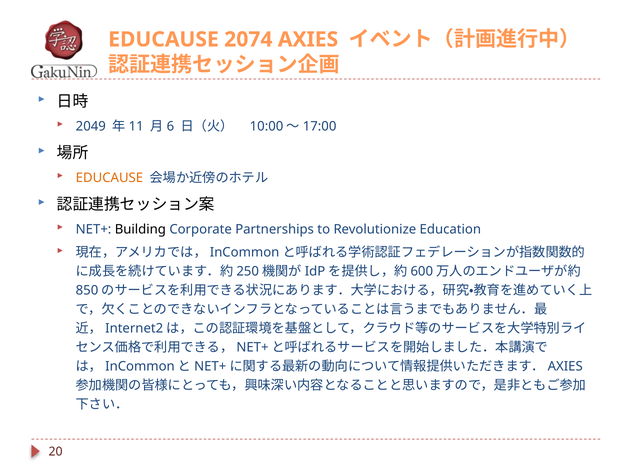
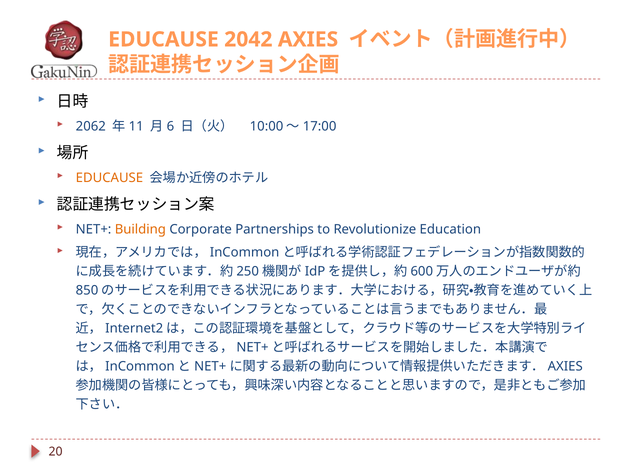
2074: 2074 -> 2042 (248, 39)
2049: 2049 -> 2062 (91, 126)
Building colour: black -> orange (140, 229)
